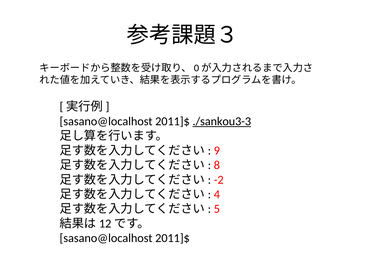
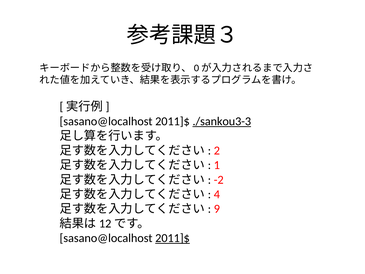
9: 9 -> 2 (217, 150)
8: 8 -> 1 (217, 165)
5: 5 -> 9 (217, 209)
2011]$ underline: none -> present (172, 238)
